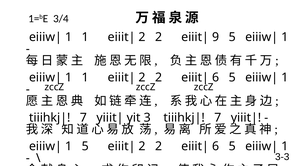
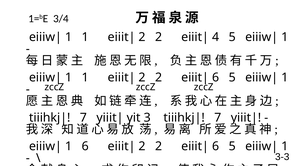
9: 9 -> 4 (216, 37)
1 5: 5 -> 6 (85, 146)
